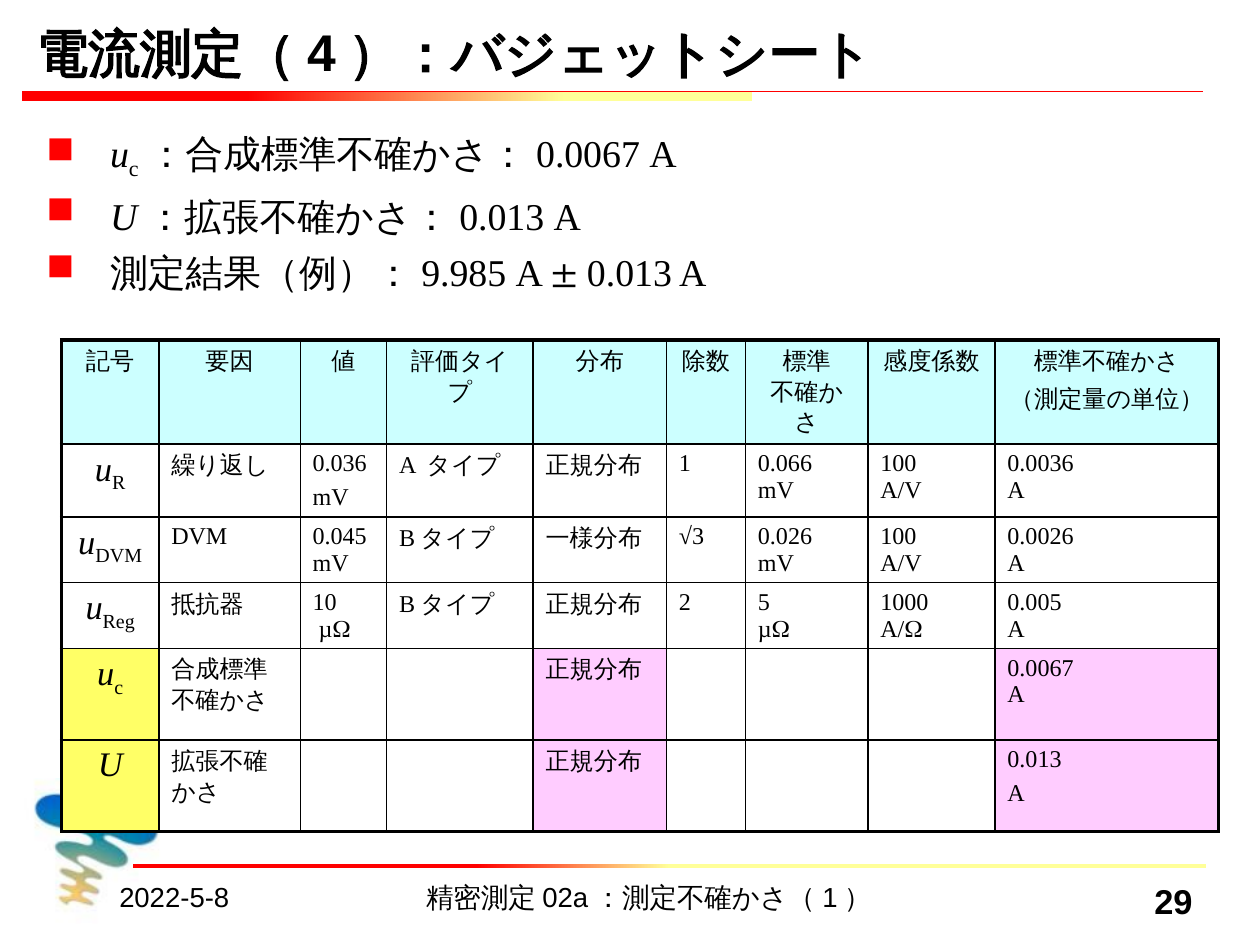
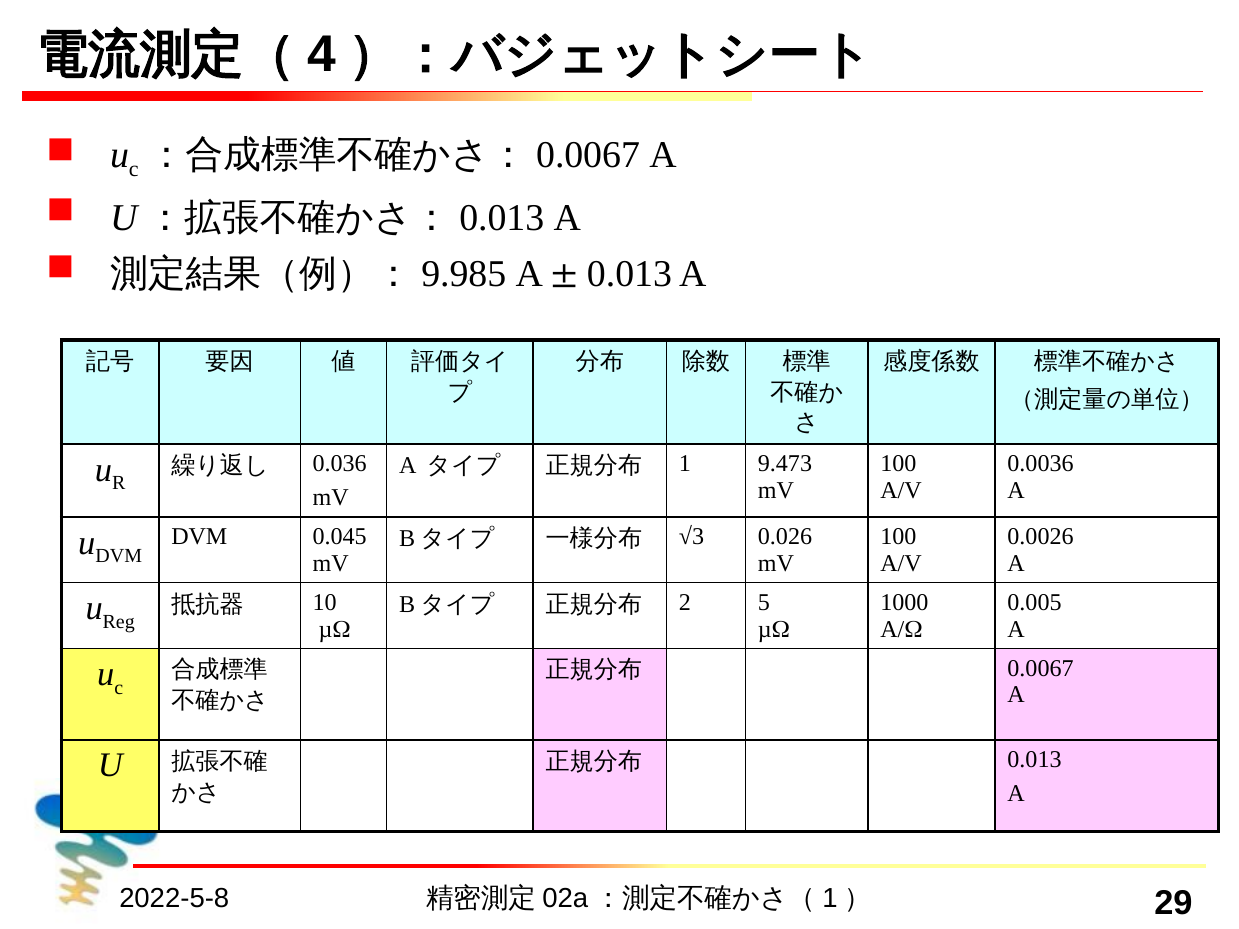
0.066: 0.066 -> 9.473 (785, 464)
